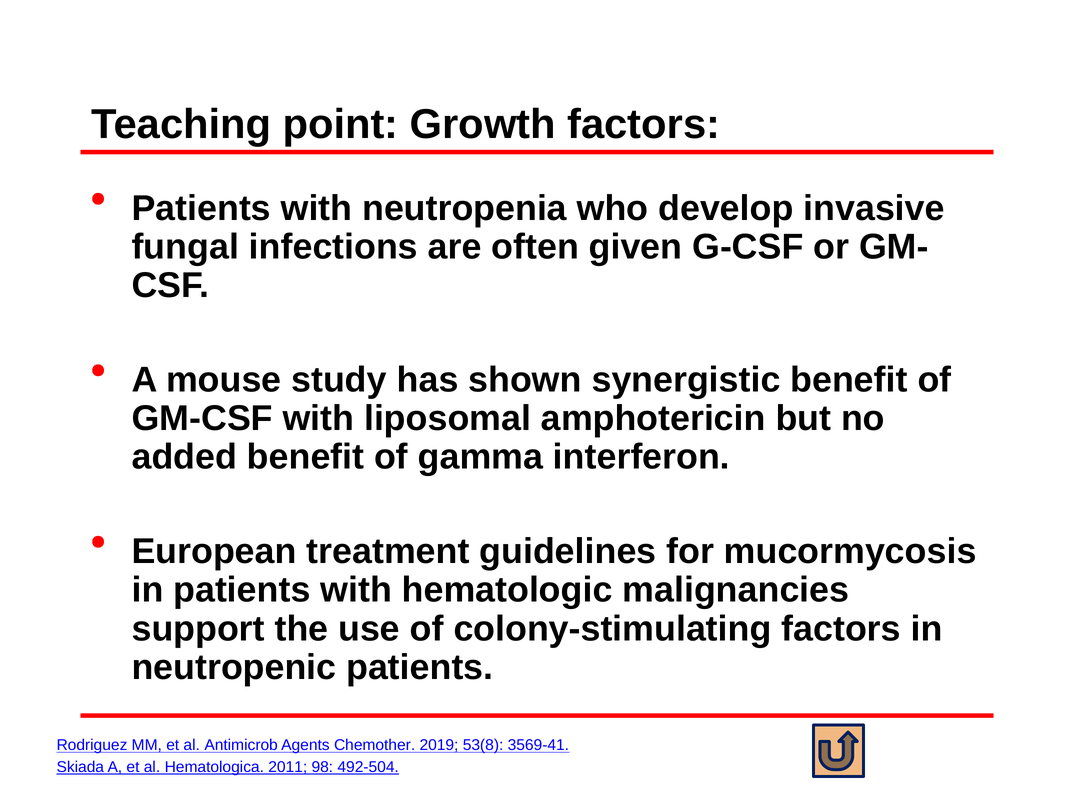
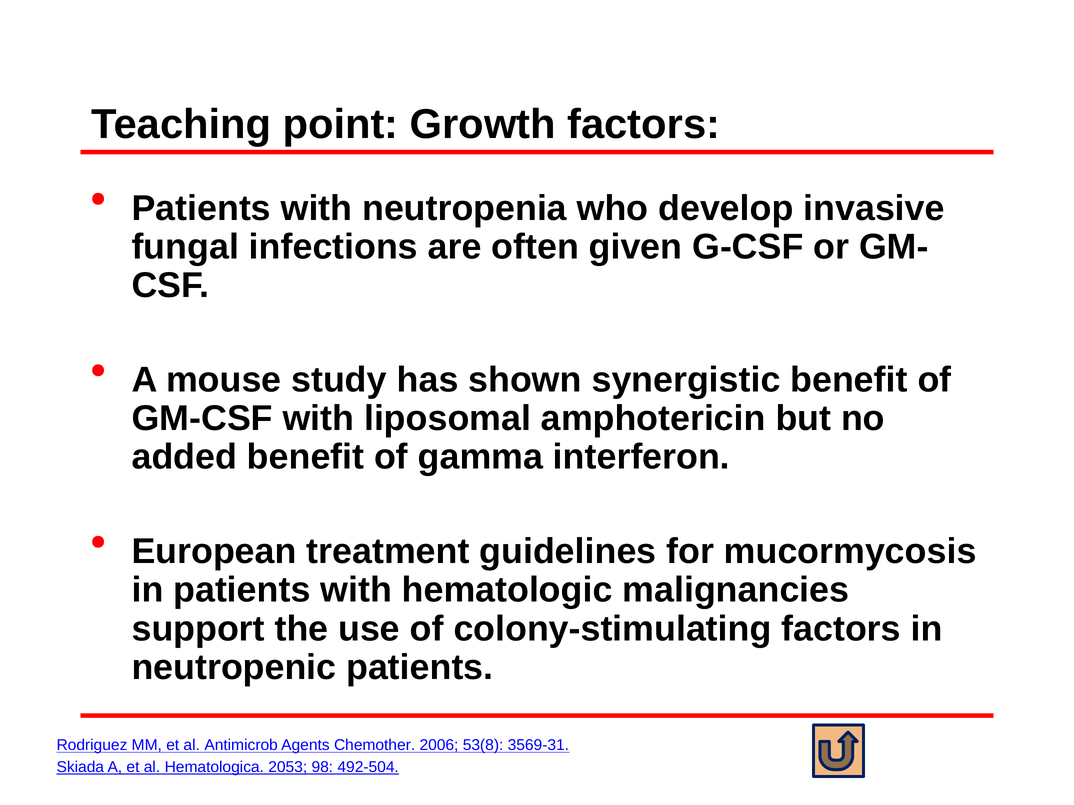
2019: 2019 -> 2006 (439, 746)
3569-41: 3569-41 -> 3569-31 (538, 746)
2011: 2011 -> 2053 (288, 768)
